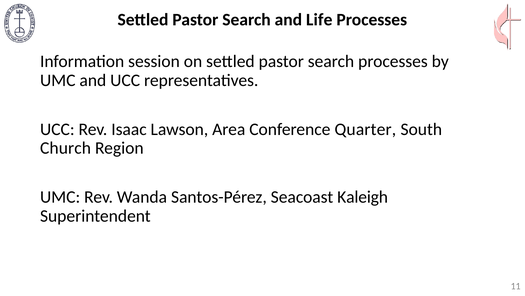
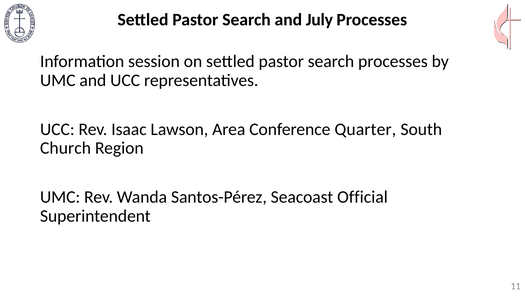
Life: Life -> July (319, 20)
Kaleigh: Kaleigh -> Official (363, 197)
